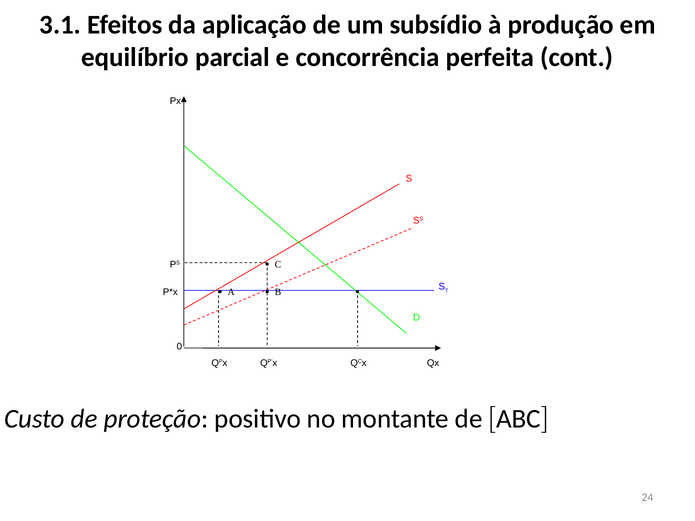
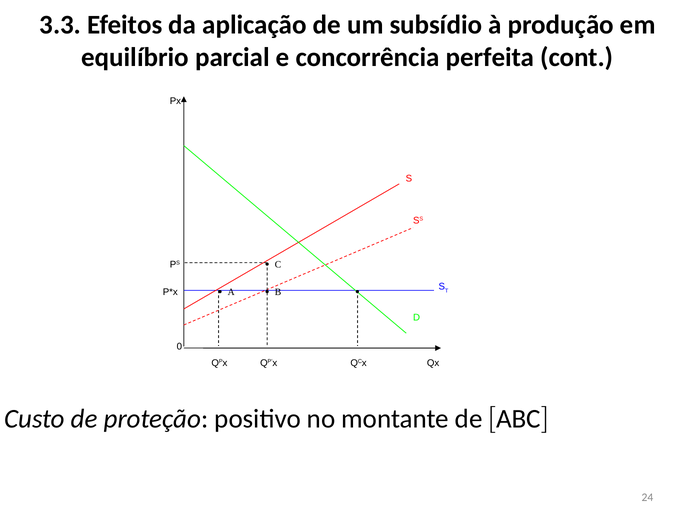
3.1: 3.1 -> 3.3 (60, 25)
